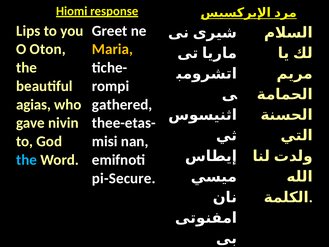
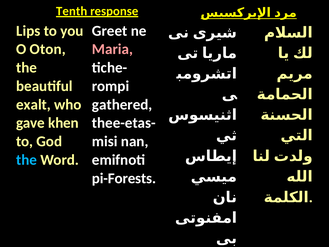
Hiomi: Hiomi -> Tenth (72, 11)
Maria colour: yellow -> pink (112, 49)
agias: agias -> exalt (33, 104)
nivin: nivin -> khen (63, 123)
pi-Secure: pi-Secure -> pi-Forests (124, 178)
